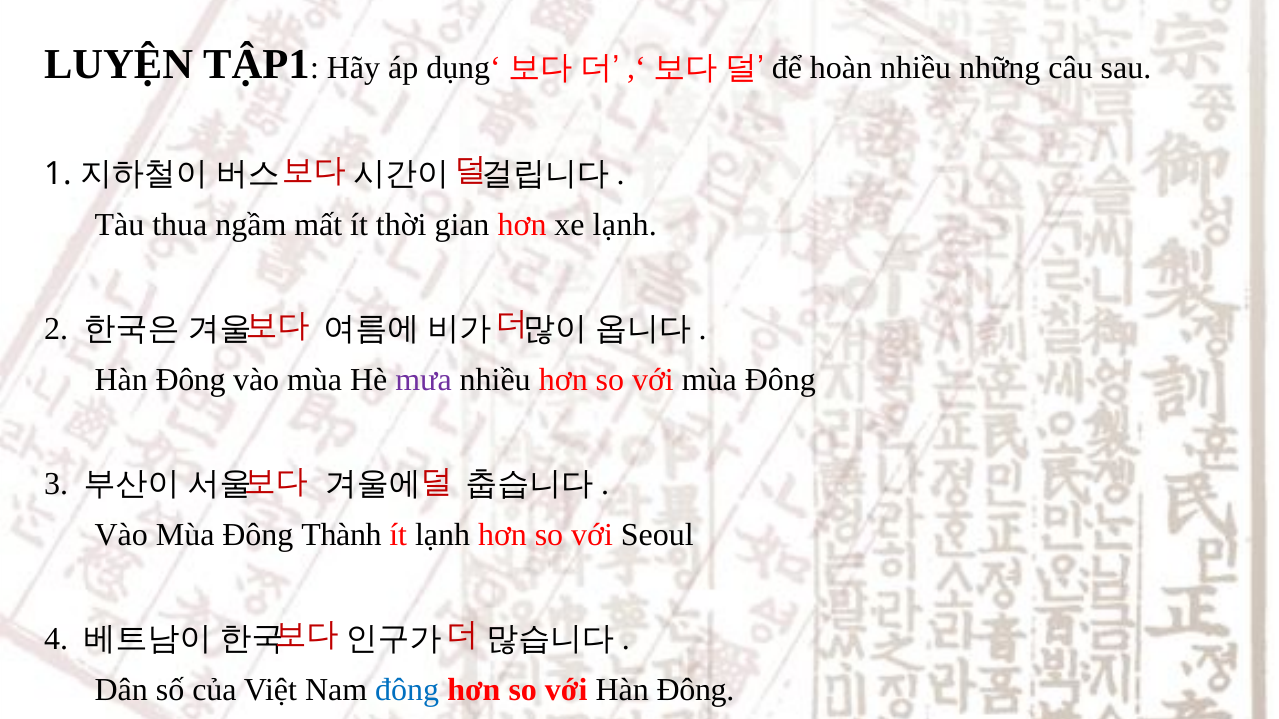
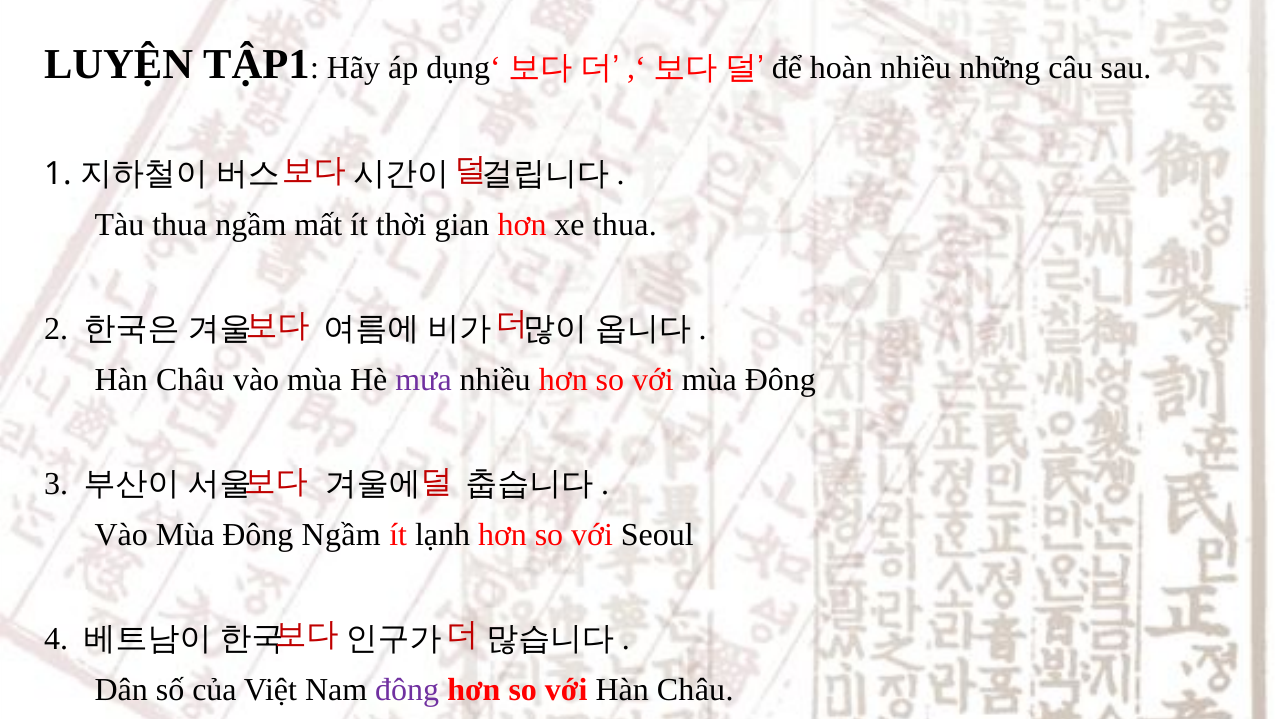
xe lạnh: lạnh -> thua (625, 225)
Đông: Đông -> Châu (190, 381)
Đông Thành: Thành -> Ngầm (341, 536)
đông colour: blue -> purple (407, 691)
với Hàn Đông: Đông -> Châu (695, 691)
